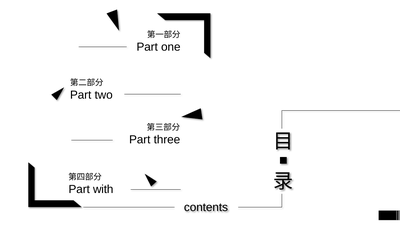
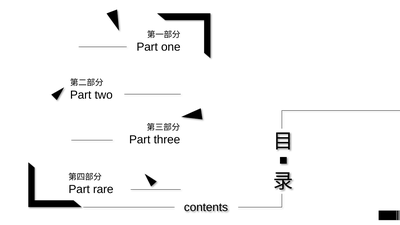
with: with -> rare (103, 189)
